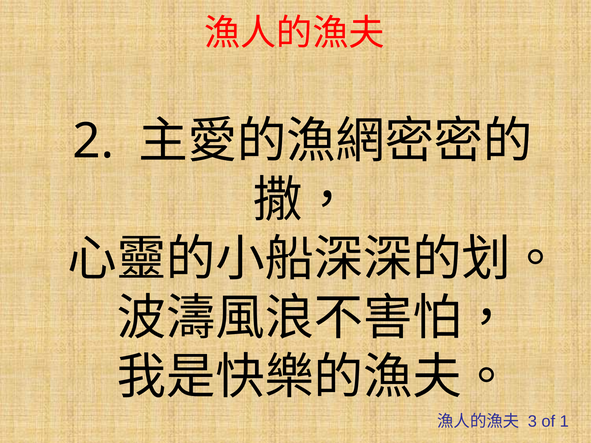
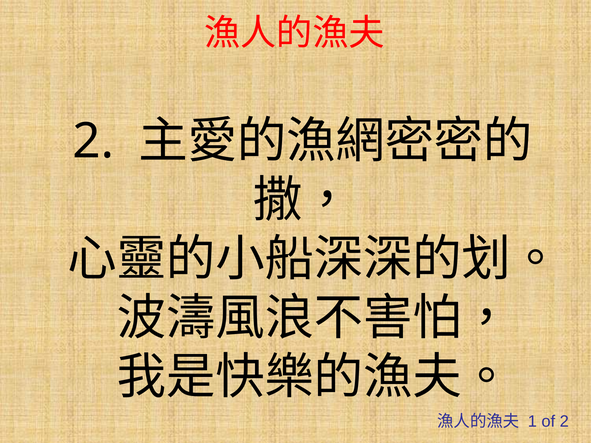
3: 3 -> 1 (532, 422)
of 1: 1 -> 2 (564, 422)
